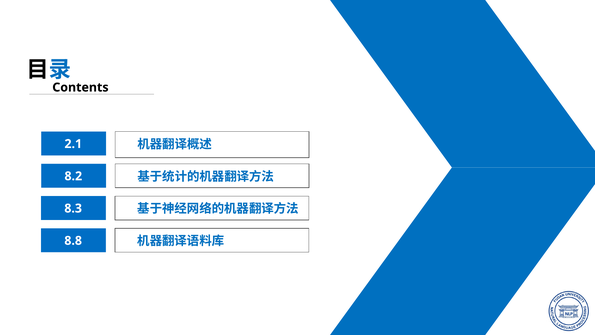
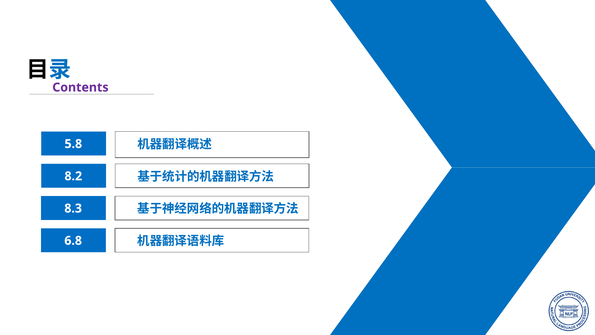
Contents colour: black -> purple (80, 87)
2.1: 2.1 -> 5.8 (73, 144)
8.8: 8.8 -> 6.8 (73, 240)
